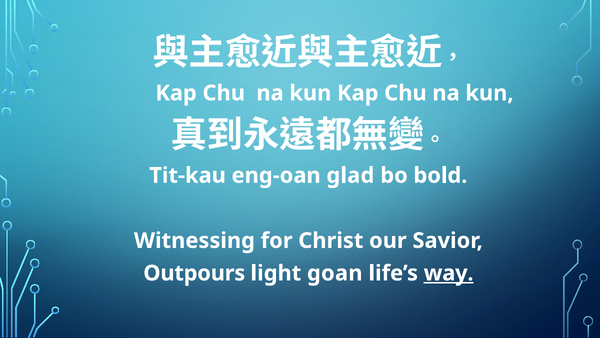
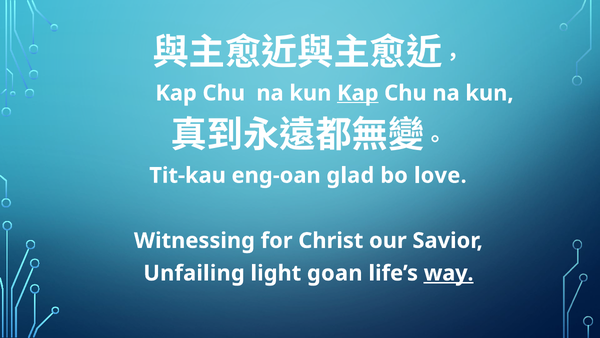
Kap underline: none -> present (358, 93)
bold: bold -> love (440, 175)
Outpours: Outpours -> Unfailing (194, 273)
